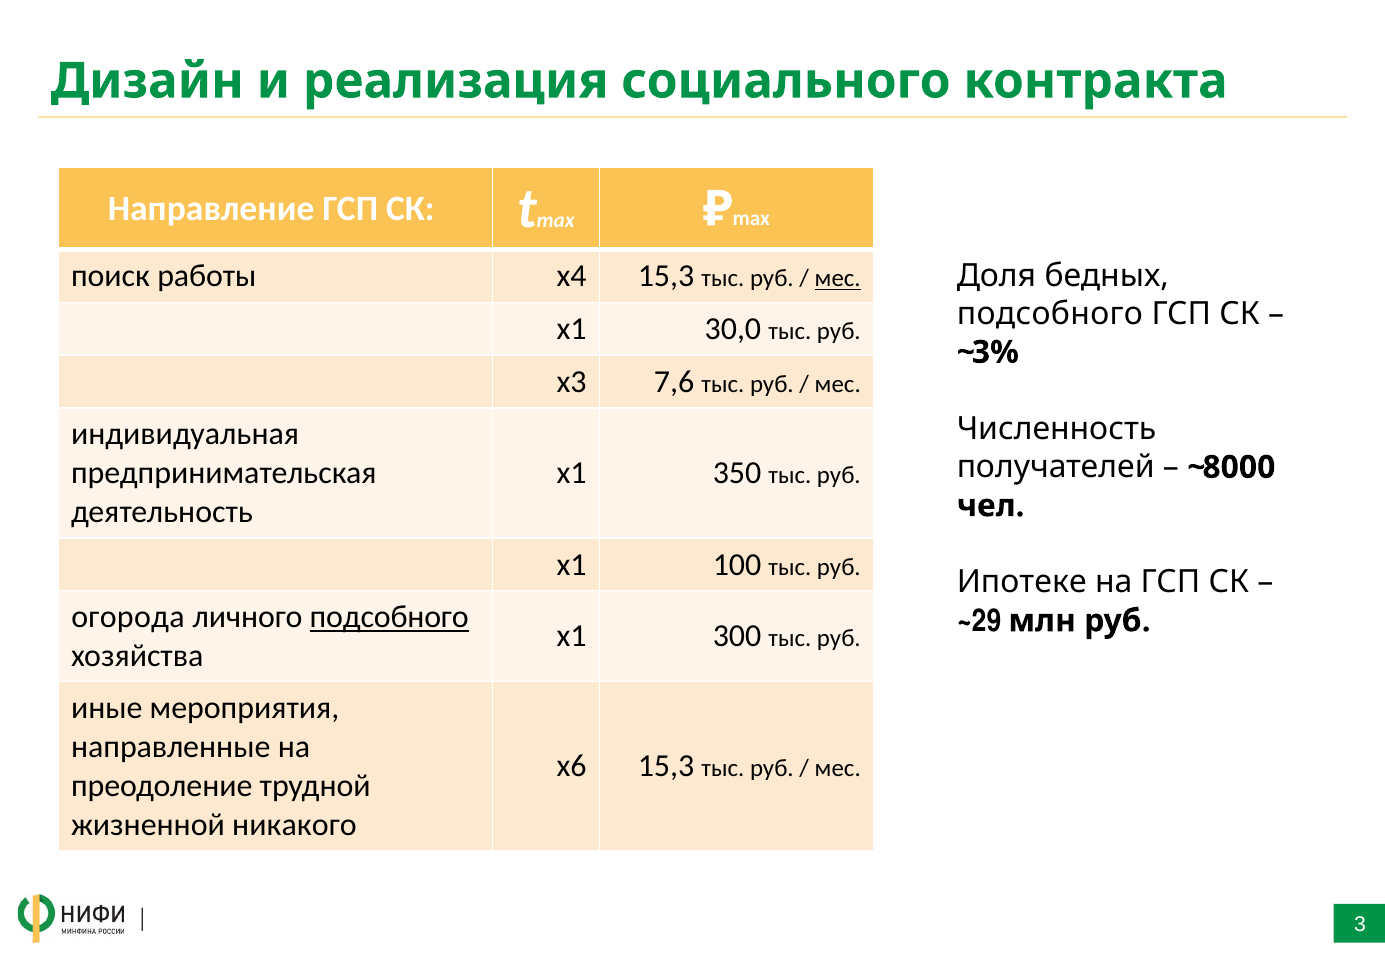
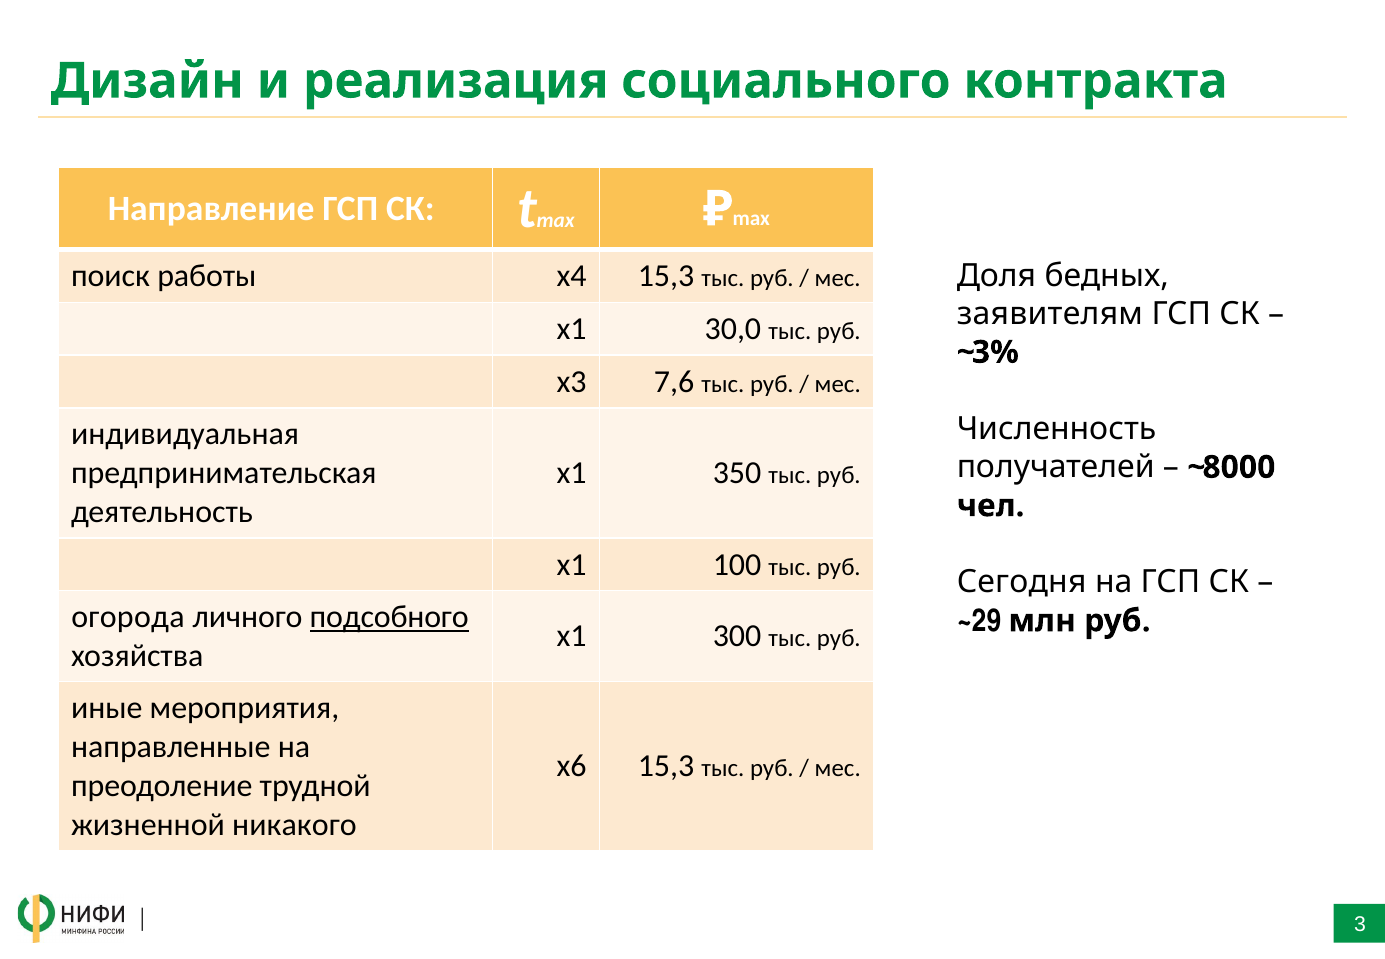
мес underline: present -> none (838, 279)
подсобного: подсобного -> заявителям (1050, 314)
Ипотеке: Ипотеке -> Сегодня (1022, 582)
